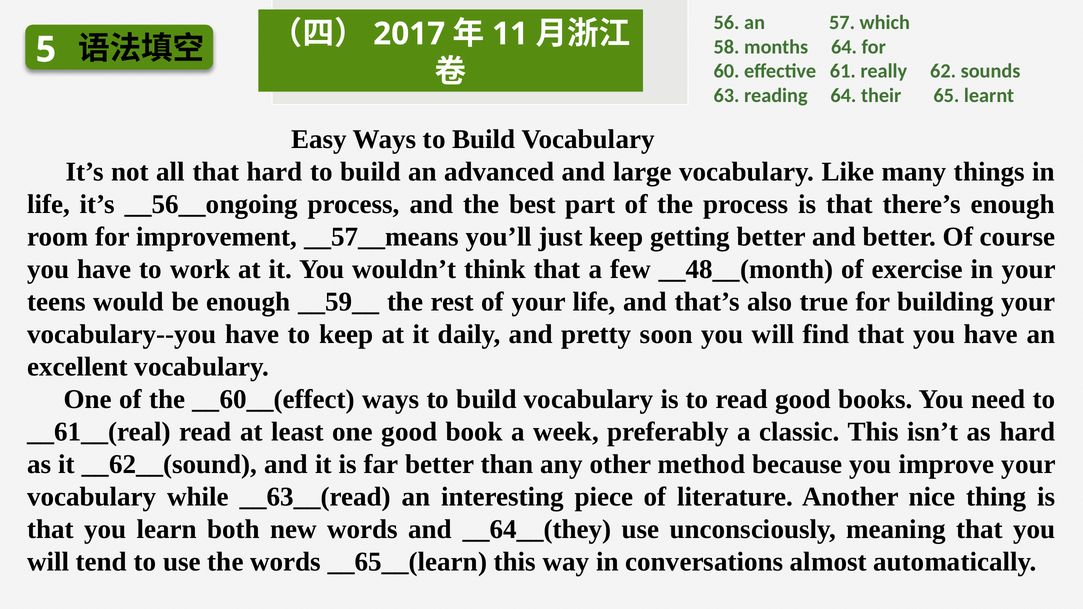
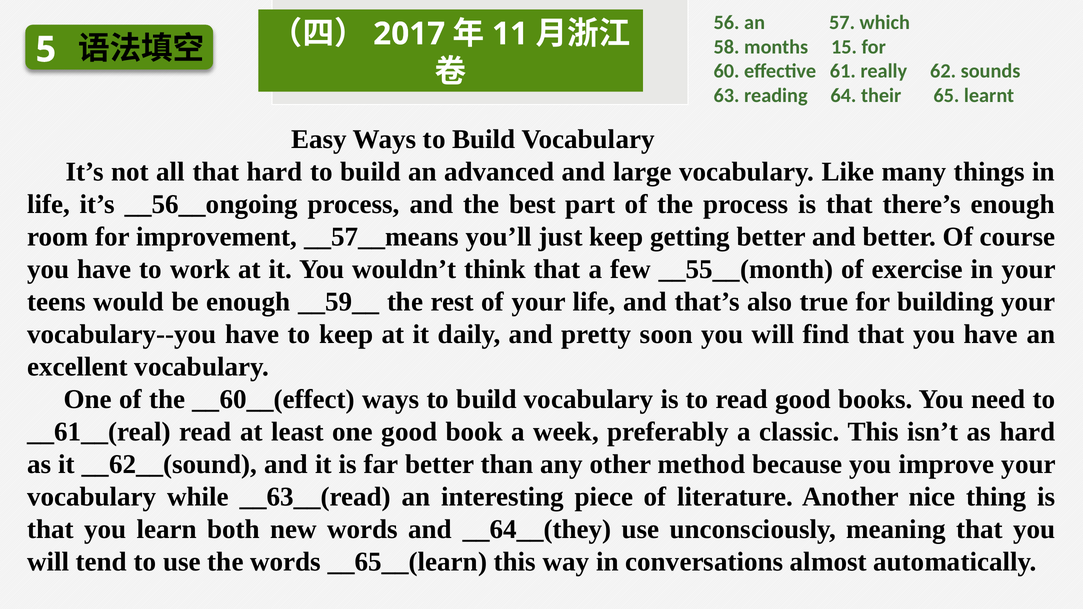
months 64: 64 -> 15 (844, 47)
__48__(month: __48__(month -> __55__(month (746, 270)
